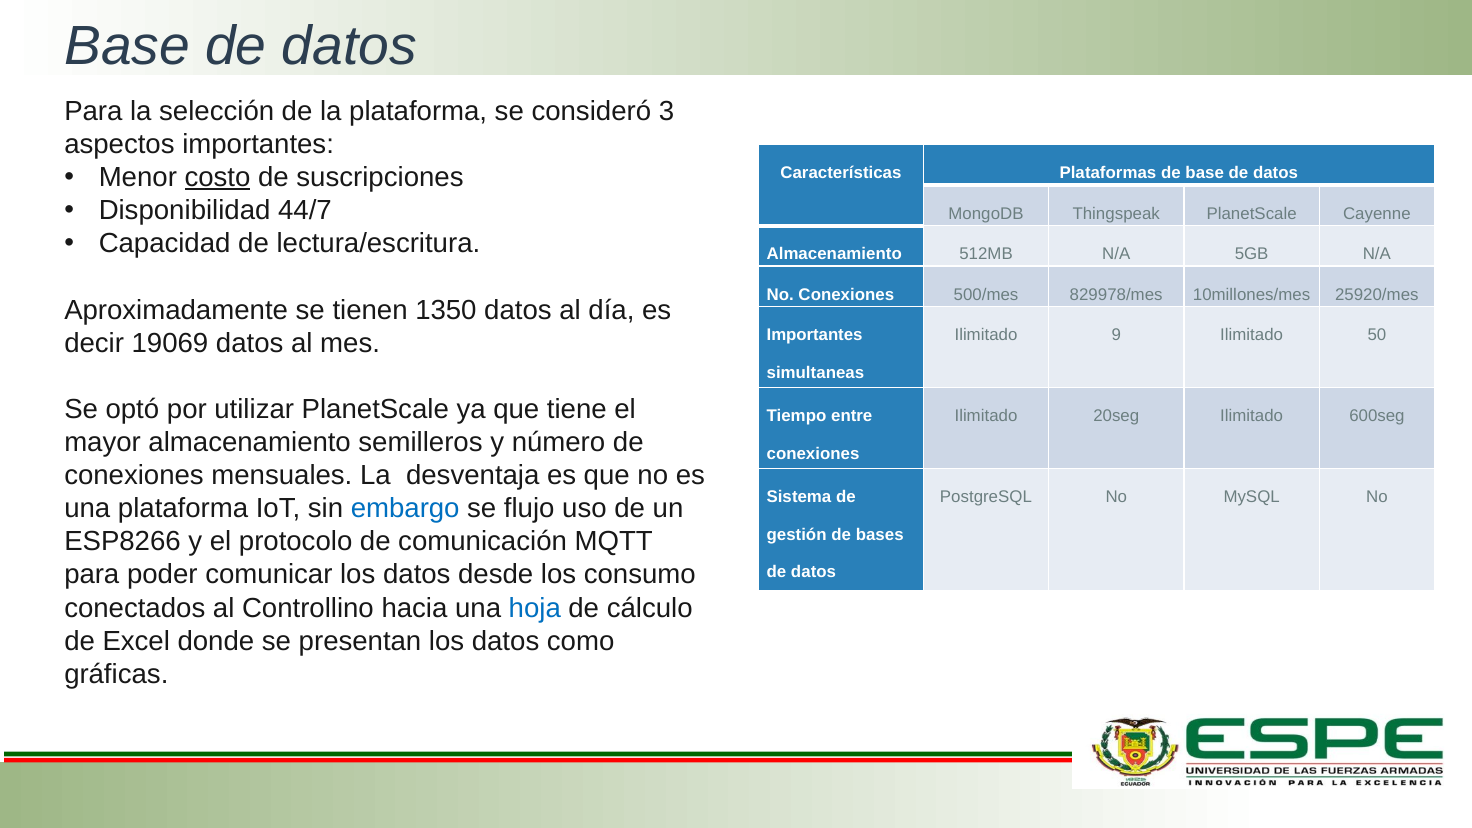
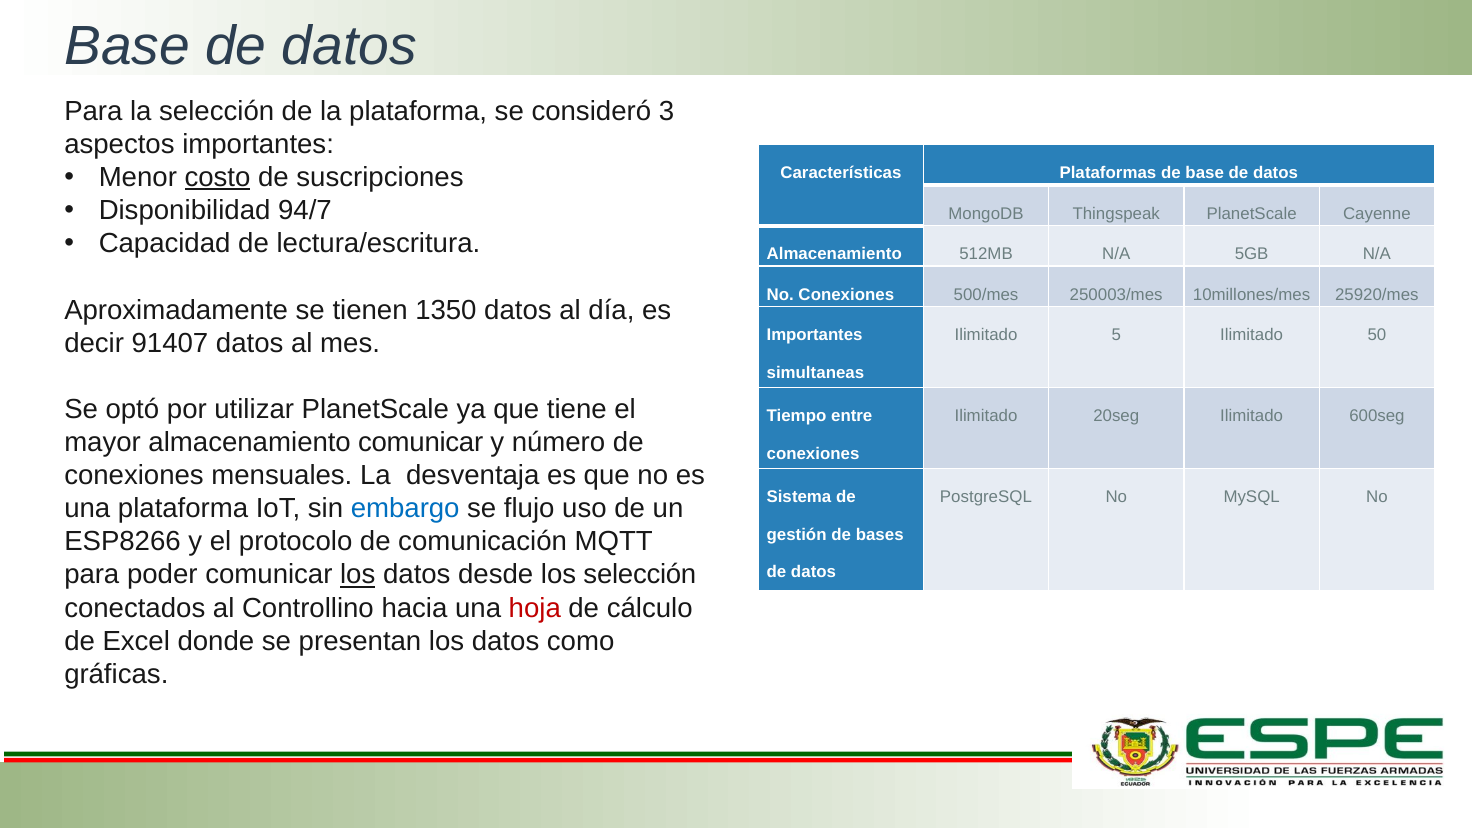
44/7: 44/7 -> 94/7 (305, 211)
829978/mes: 829978/mes -> 250003/mes (1116, 295)
9: 9 -> 5 (1116, 335)
19069: 19069 -> 91407 (170, 343)
almacenamiento semilleros: semilleros -> comunicar (421, 442)
los underline: none -> present (358, 575)
los consumo: consumo -> selección (640, 575)
hoja colour: blue -> red (535, 608)
